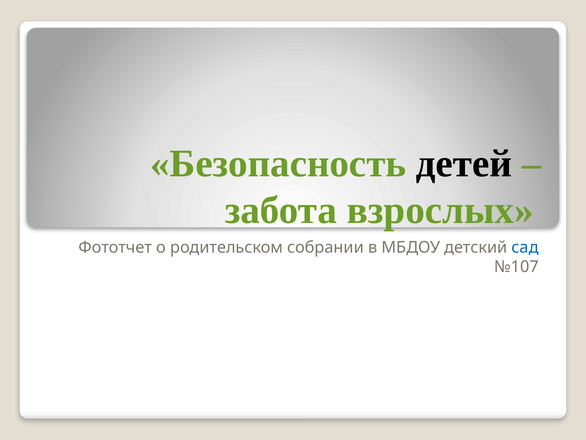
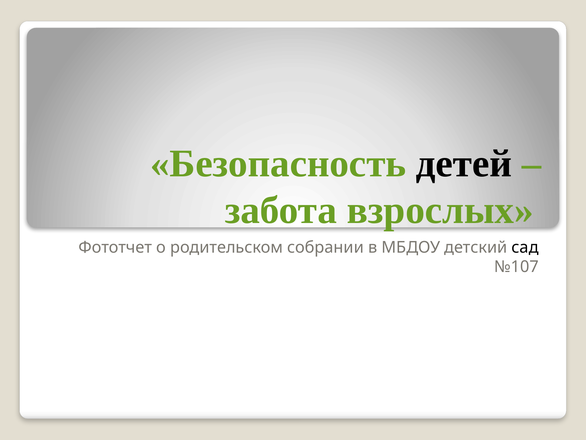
сад colour: blue -> black (525, 247)
